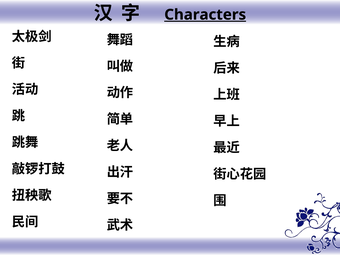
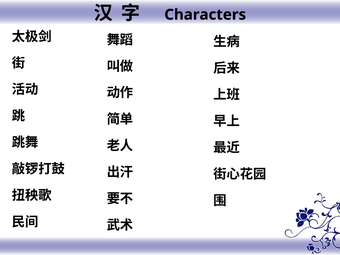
Characters underline: present -> none (205, 15)
